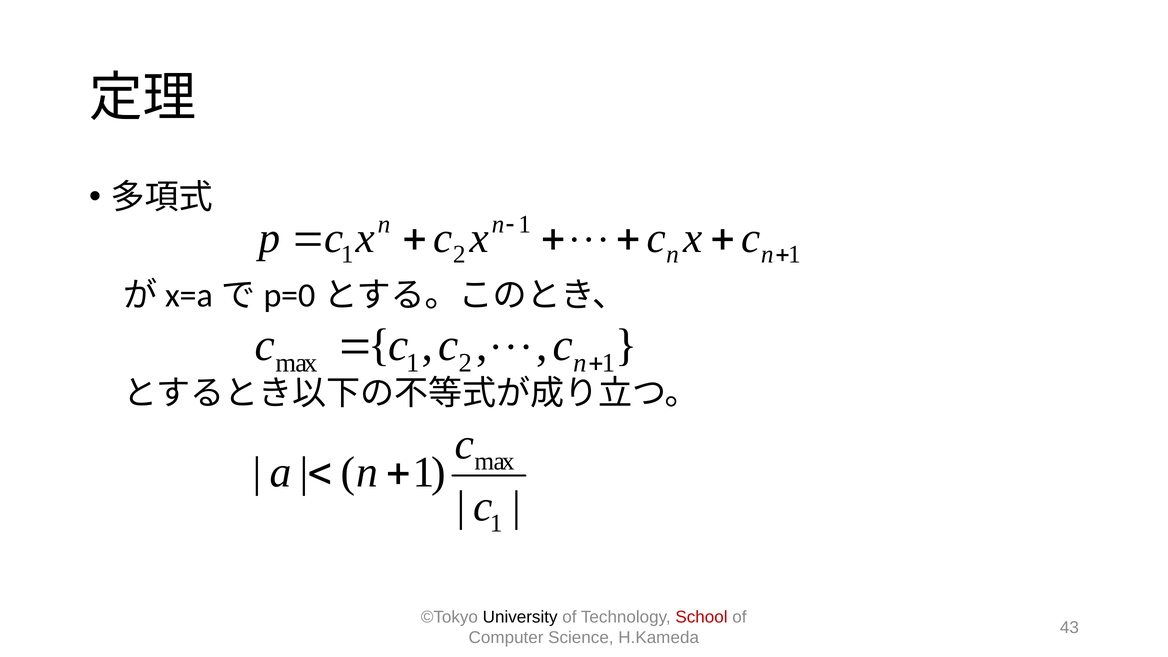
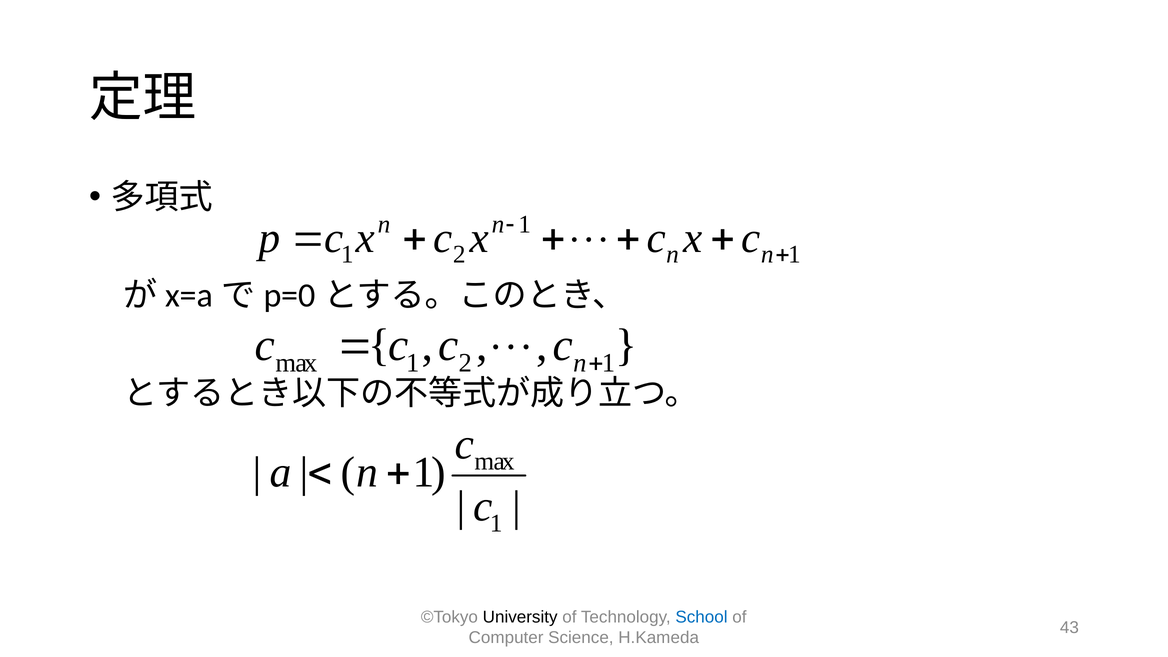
School colour: red -> blue (702, 617)
